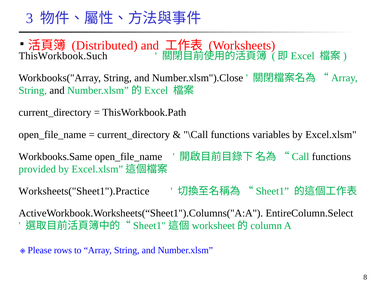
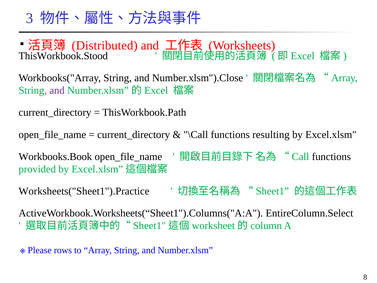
ThisWorkbook.Such: ThisWorkbook.Such -> ThisWorkbook.Stood (63, 56)
and colour: black -> purple (57, 90)
variables: variables -> resulting (271, 134)
Workbooks.Same: Workbooks.Same -> Workbooks.Book (55, 156)
